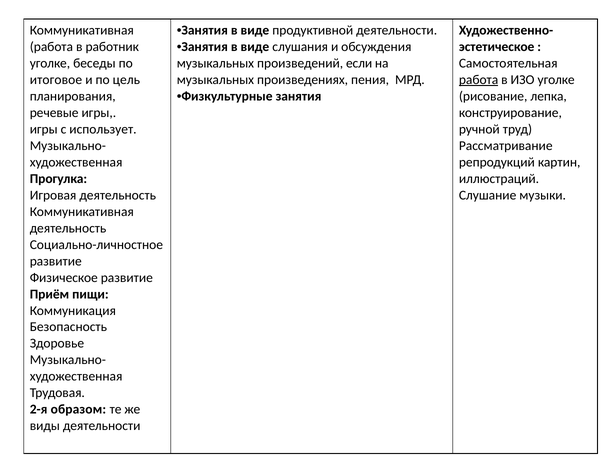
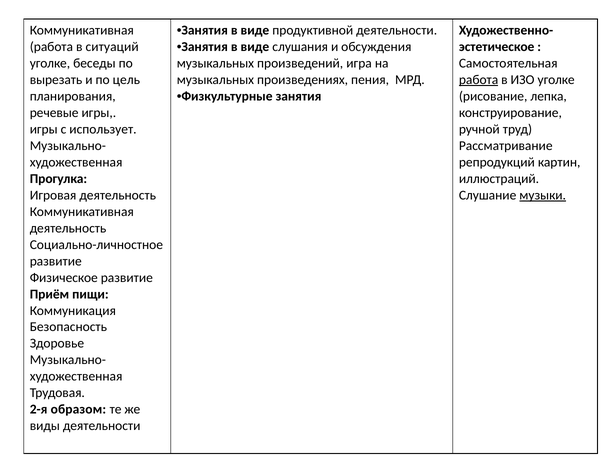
работник: работник -> ситуаций (112, 47)
если: если -> игра (359, 63)
итоговое: итоговое -> вырезать (56, 80)
музыки underline: none -> present (543, 195)
